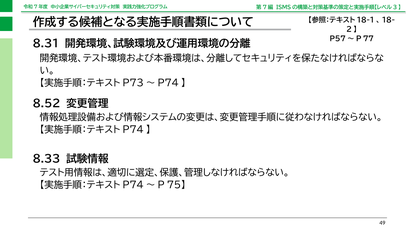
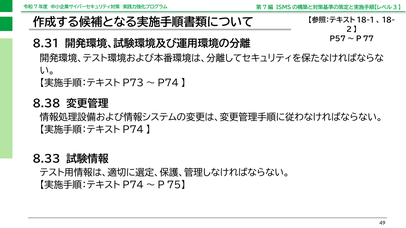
8.52: 8.52 -> 8.38 (47, 104)
